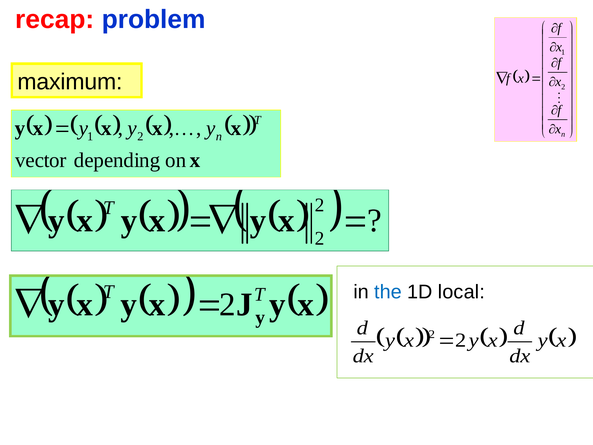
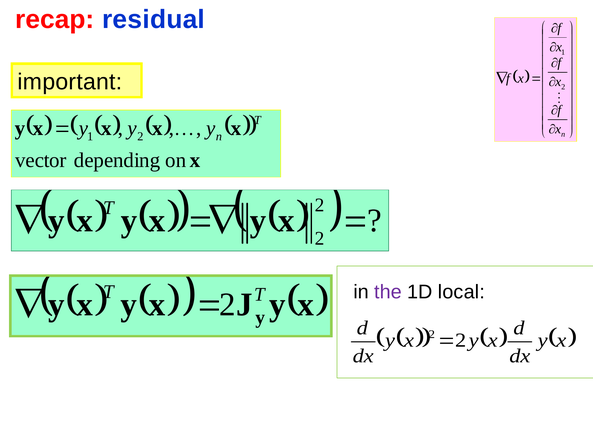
problem: problem -> residual (153, 19)
maximum: maximum -> important (70, 82)
the colour: blue -> purple (388, 292)
